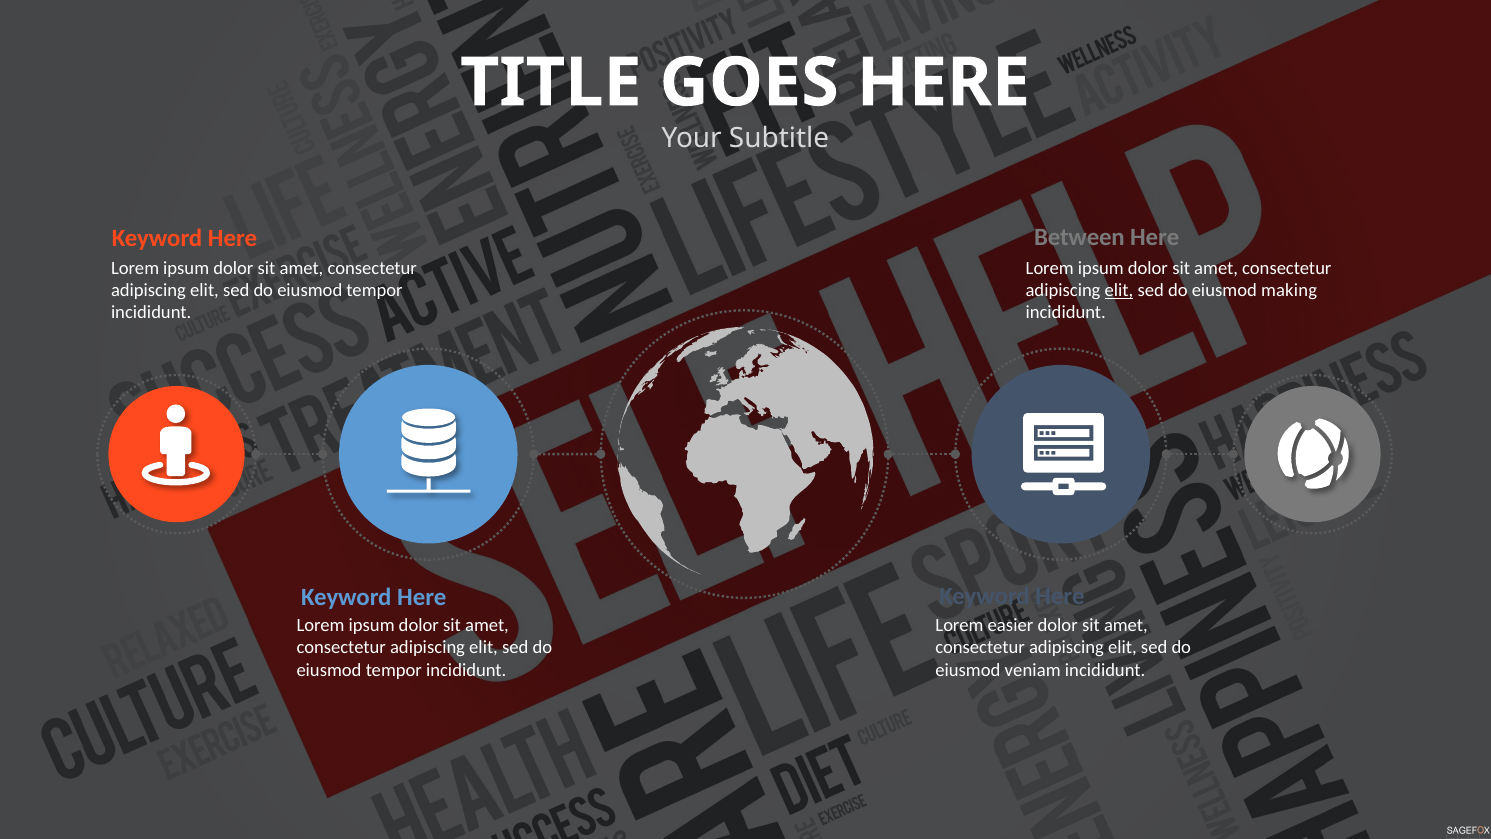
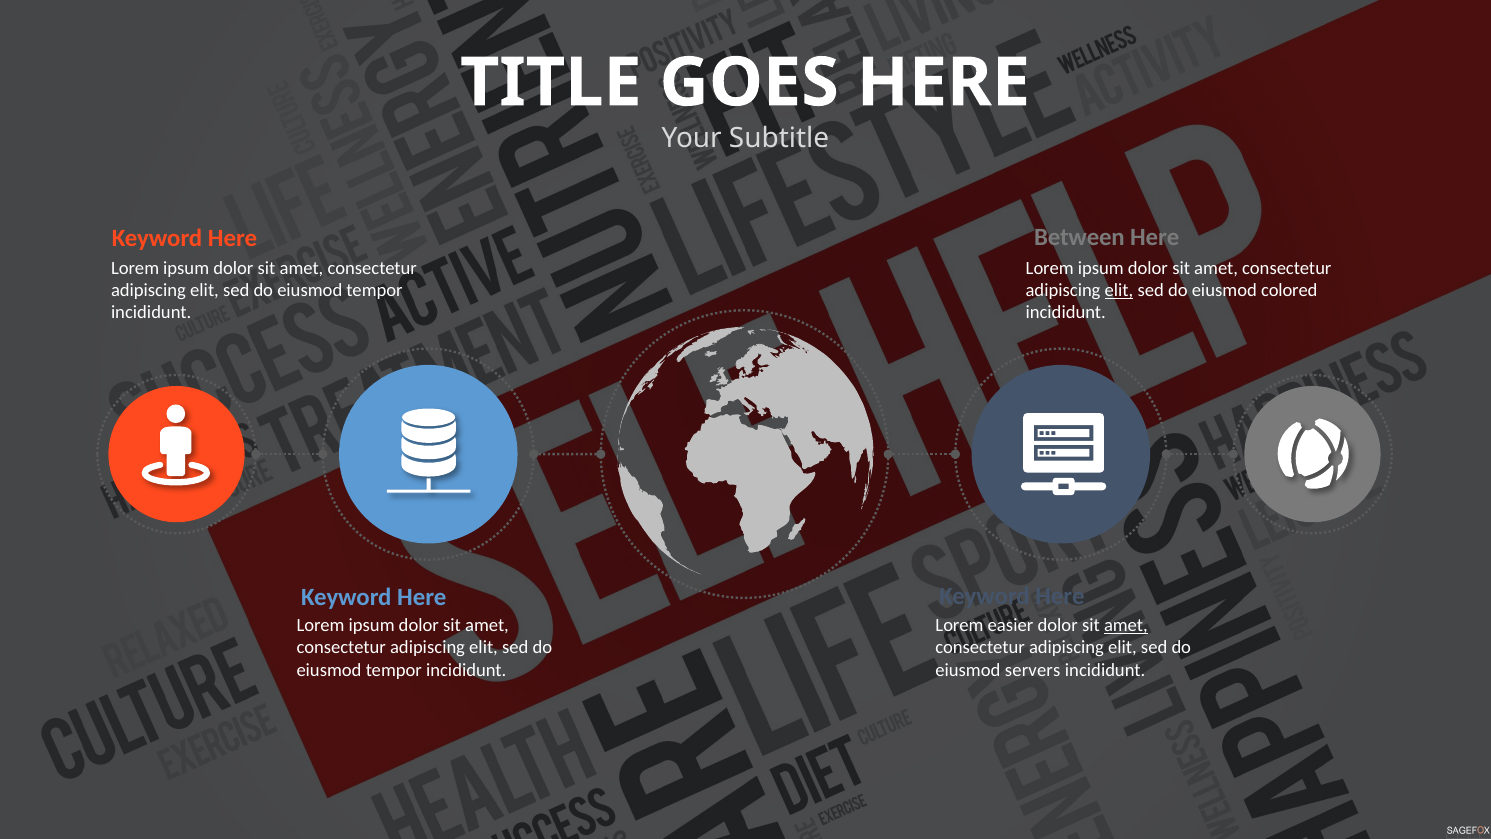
making: making -> colored (1289, 290)
amet underline: none -> present (1126, 625)
veniam: veniam -> servers (1033, 670)
